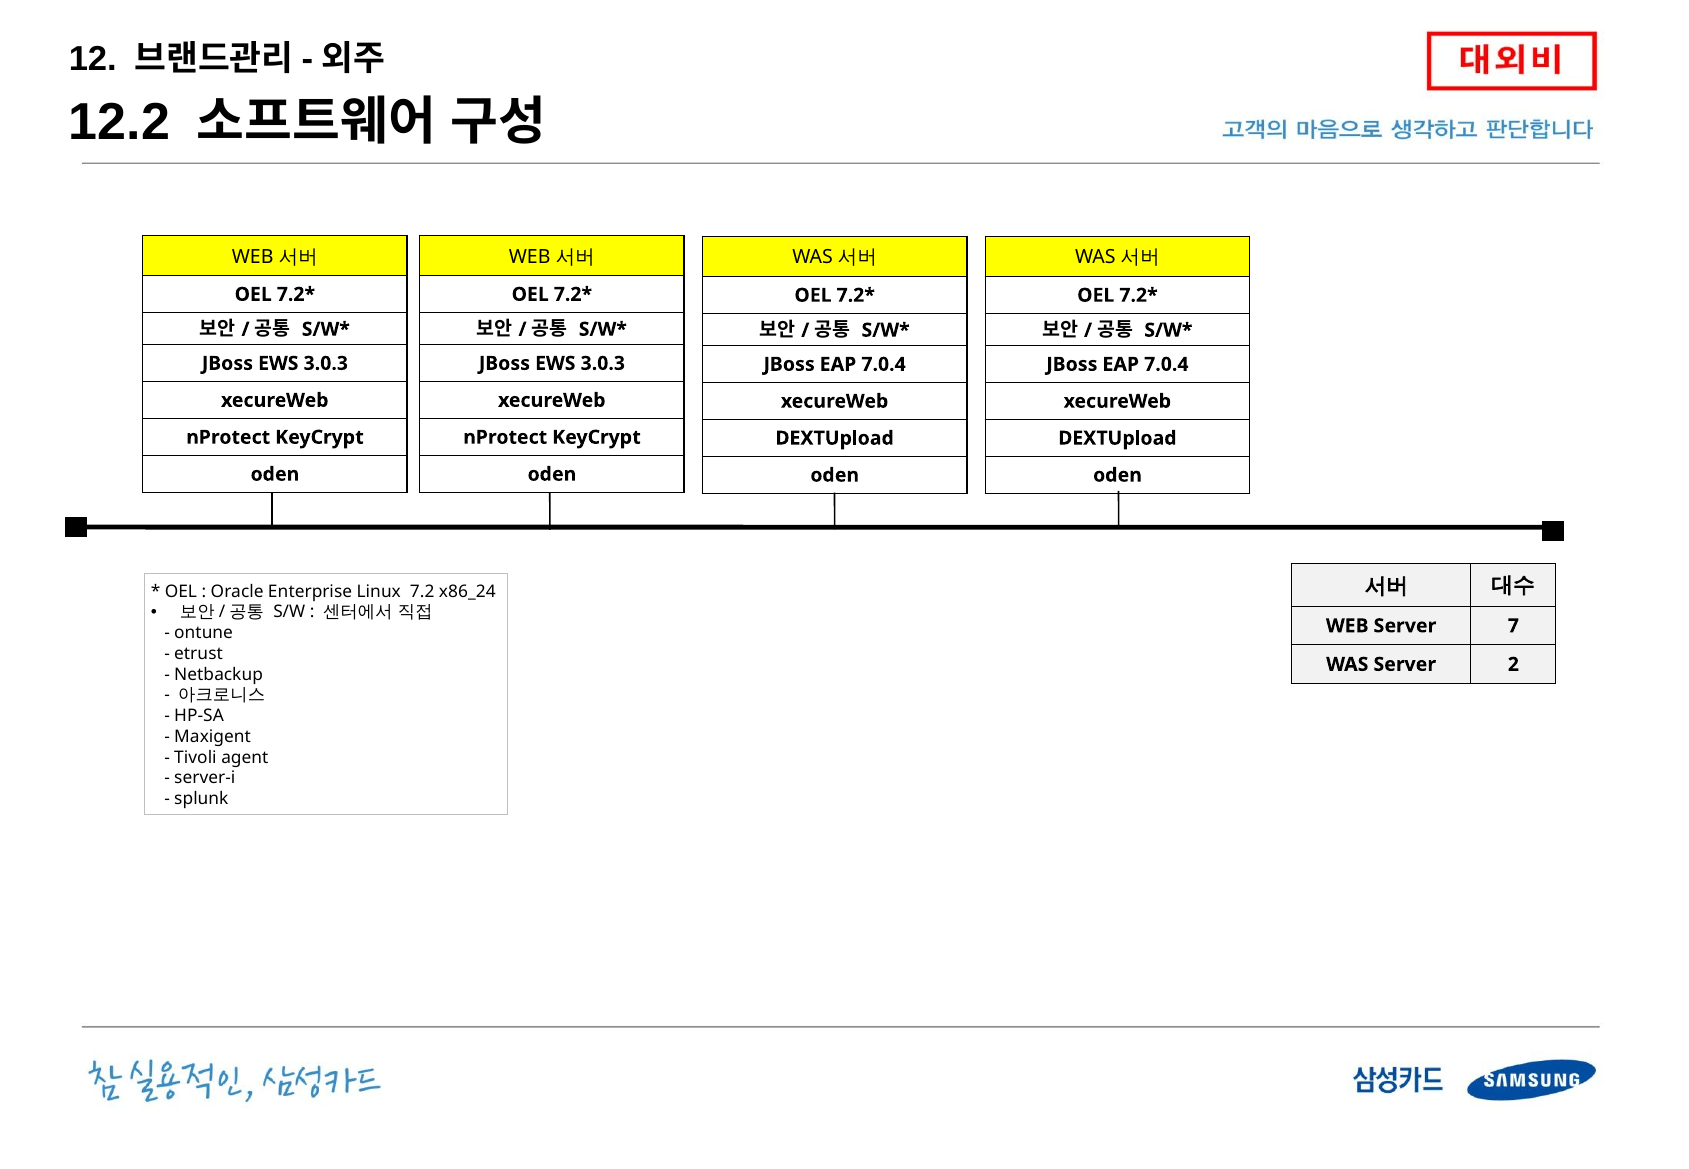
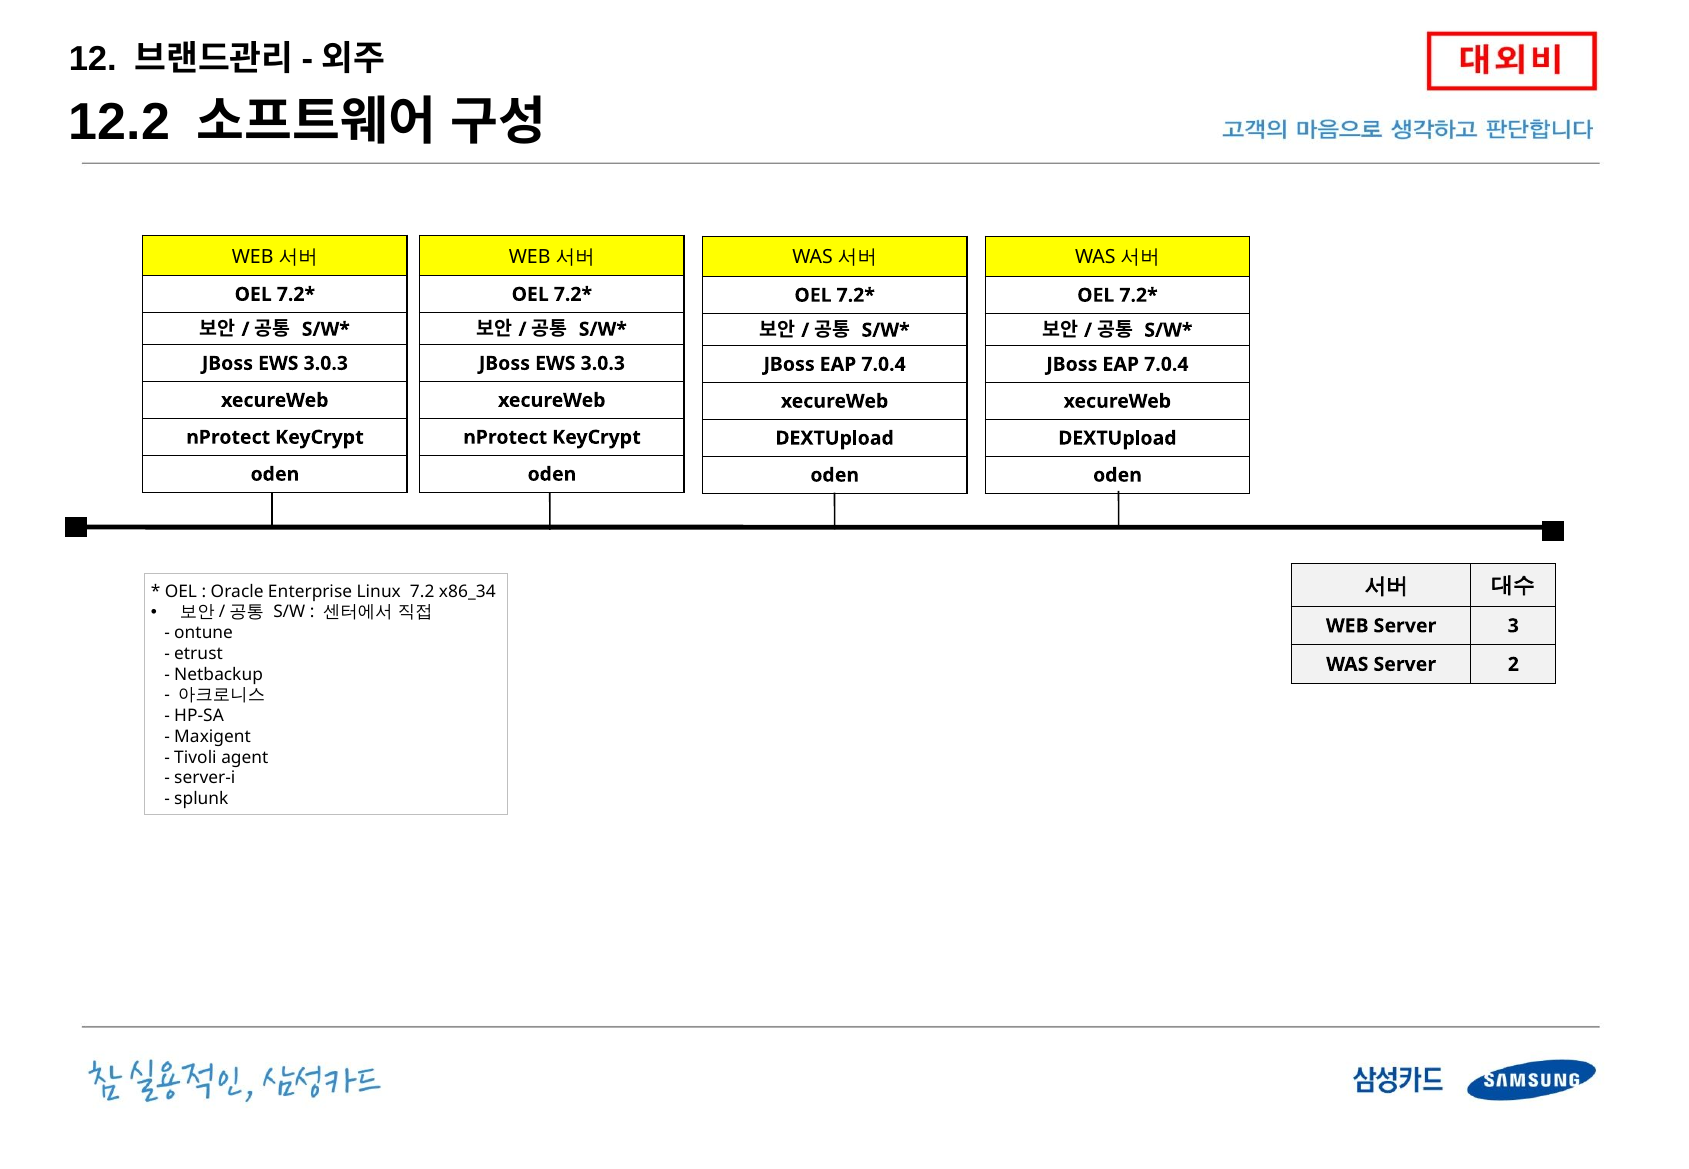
x86_24: x86_24 -> x86_34 (467, 592)
7: 7 -> 3 (1513, 626)
